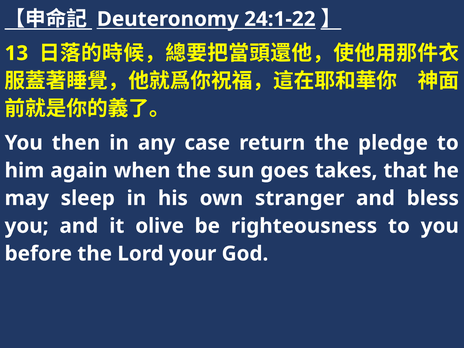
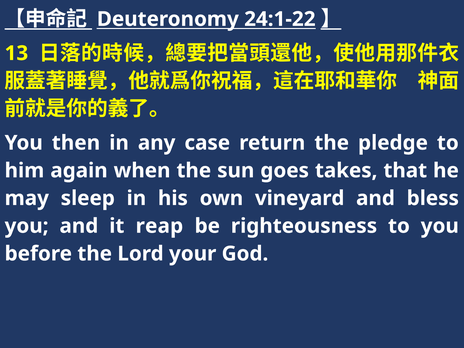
stranger: stranger -> vineyard (300, 198)
olive: olive -> reap (159, 226)
